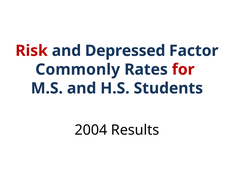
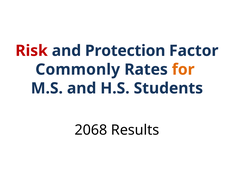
Depressed: Depressed -> Protection (125, 51)
for colour: red -> orange (183, 69)
2004: 2004 -> 2068 (91, 130)
